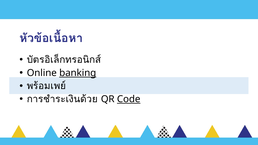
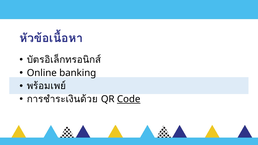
banking underline: present -> none (78, 73)
